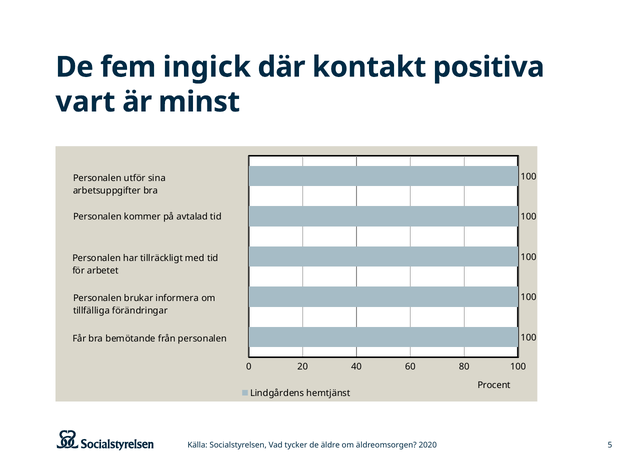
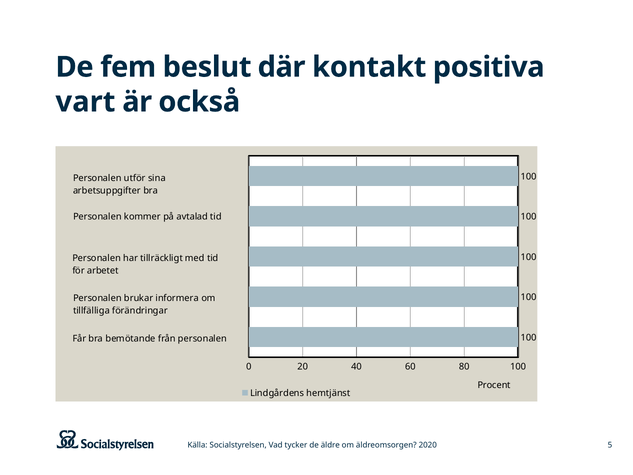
ingick: ingick -> beslut (207, 67)
minst: minst -> också (199, 102)
